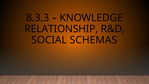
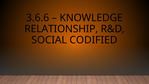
8.3.3: 8.3.3 -> 3.6.6 (38, 18)
SCHEMAS: SCHEMAS -> CODIFIED (93, 40)
